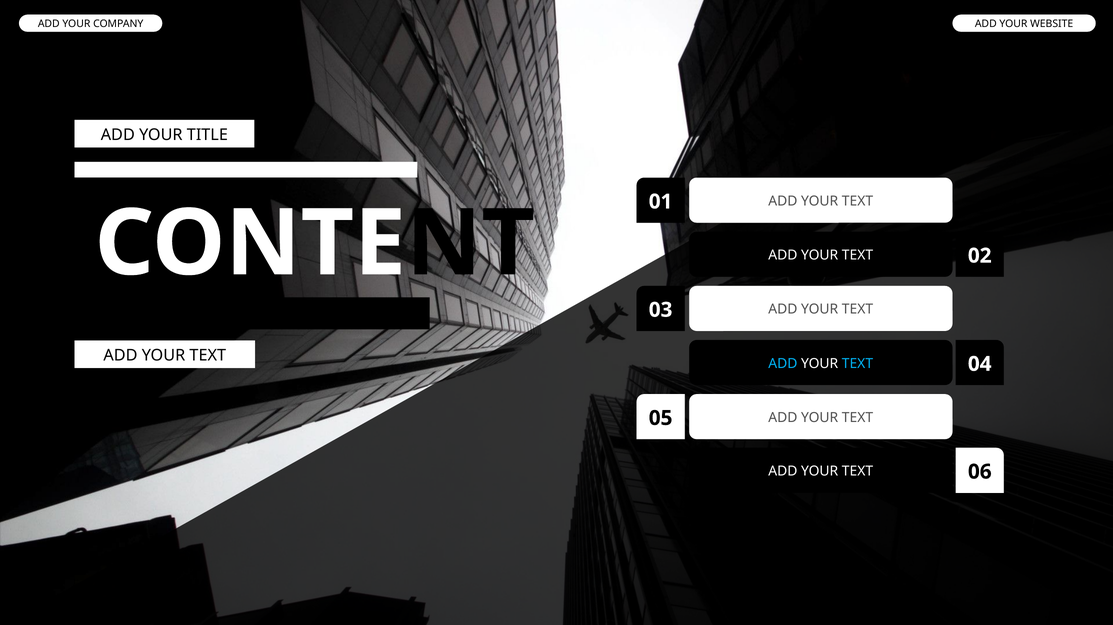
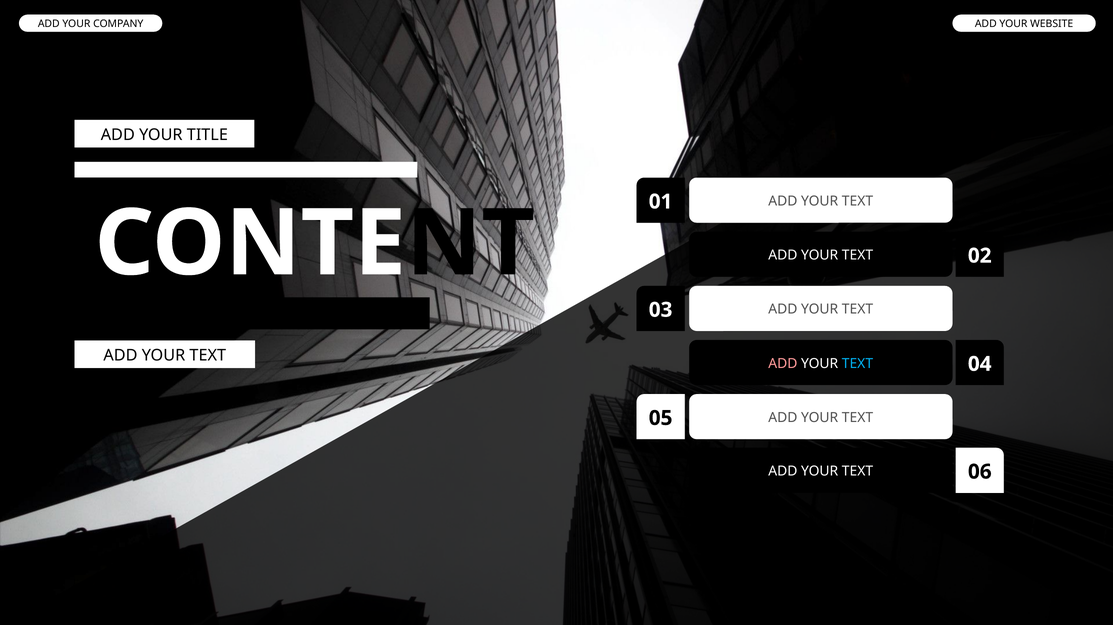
ADD colour: light blue -> pink (783, 364)
